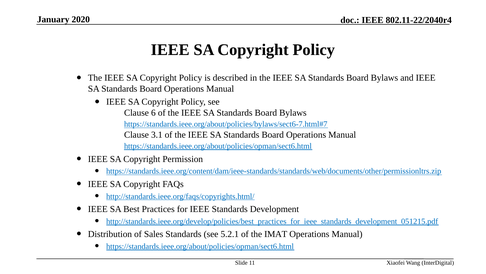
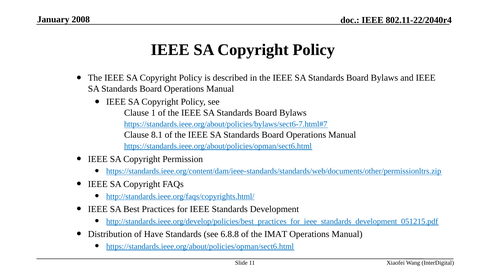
2020: 2020 -> 2008 (81, 19)
6: 6 -> 1 (153, 113)
3.1: 3.1 -> 8.1 (157, 134)
Sales: Sales -> Have (154, 234)
5.2.1: 5.2.1 -> 6.8.8 (230, 234)
